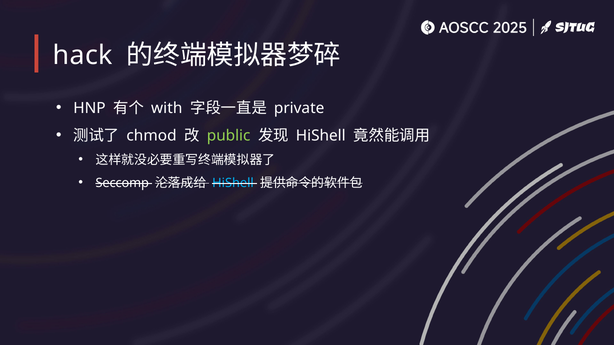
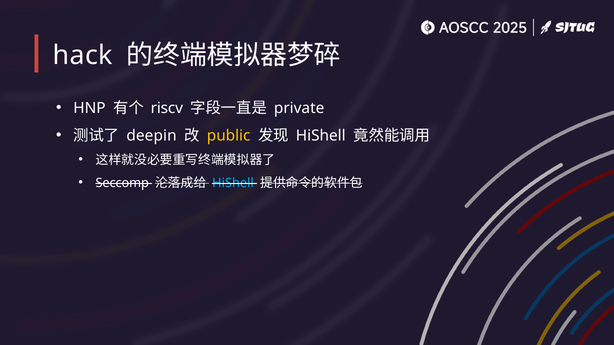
with: with -> riscv (167, 108)
chmod: chmod -> deepin (152, 136)
public colour: light green -> yellow (229, 136)
